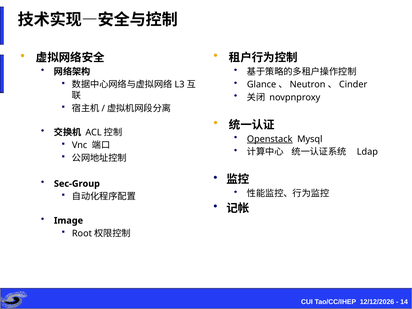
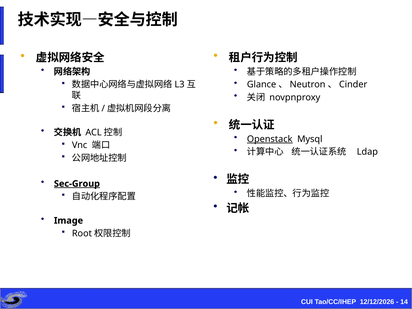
Sec-Group underline: none -> present (77, 184)
